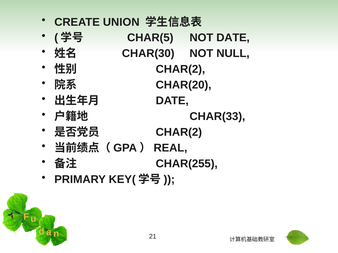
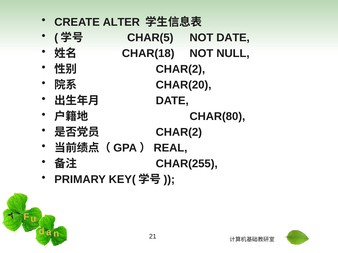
UNION: UNION -> ALTER (121, 22)
CHAR(30: CHAR(30 -> CHAR(18 (148, 54)
CHAR(33: CHAR(33 -> CHAR(80 (217, 117)
